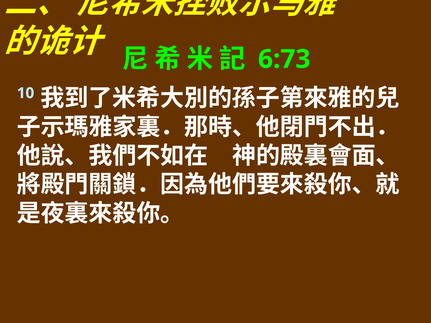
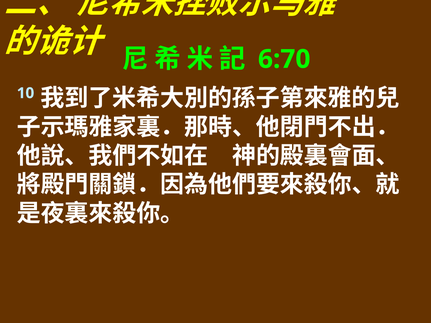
6:73: 6:73 -> 6:70 (284, 59)
